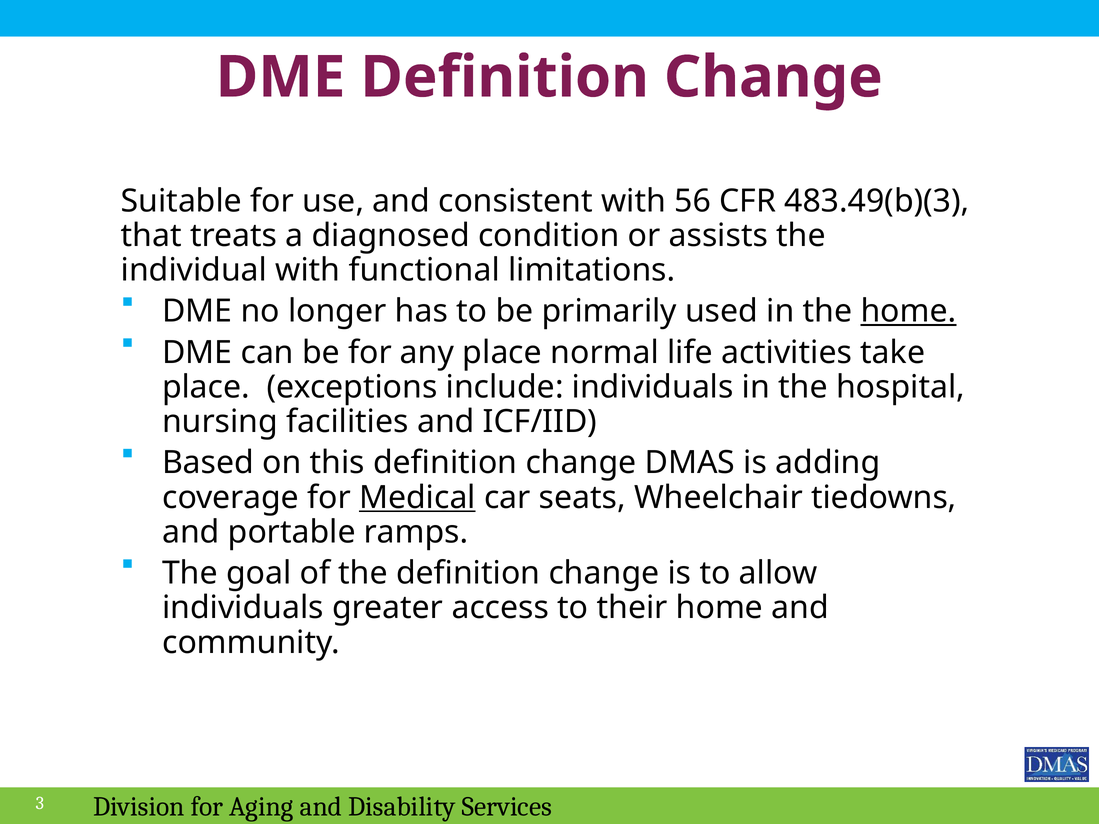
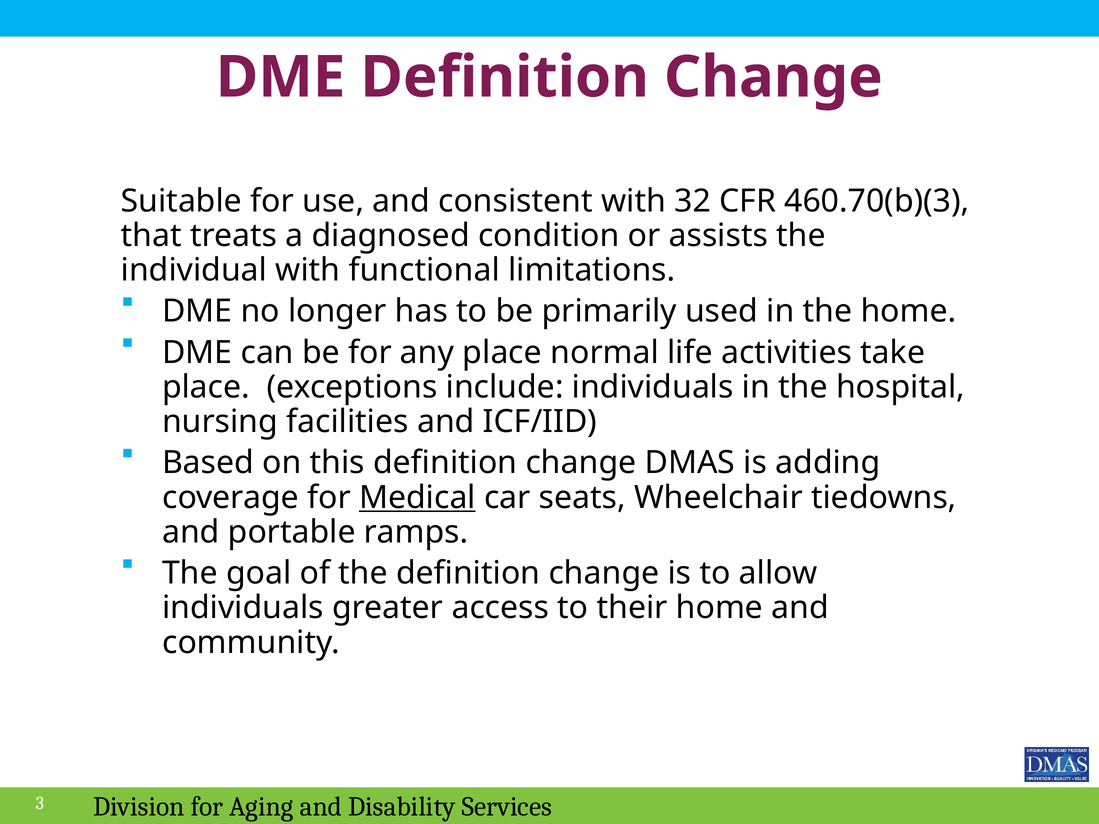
56: 56 -> 32 (693, 201)
483.49(b)(3: 483.49(b)(3 -> 460.70(b)(3 (877, 201)
home underline: present -> none (908, 311)
